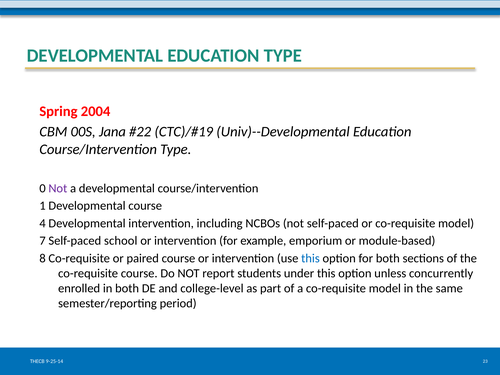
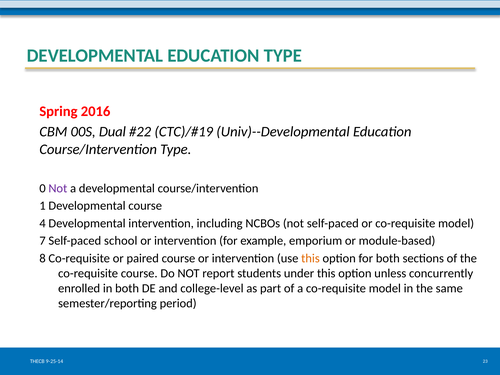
2004: 2004 -> 2016 (96, 111)
Jana: Jana -> Dual (112, 132)
this colour: blue -> orange (310, 258)
